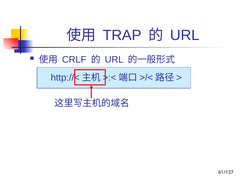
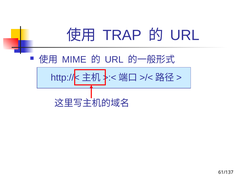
CRLF: CRLF -> MIME (74, 60)
